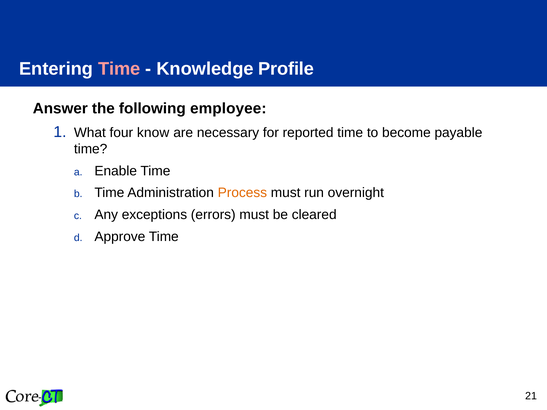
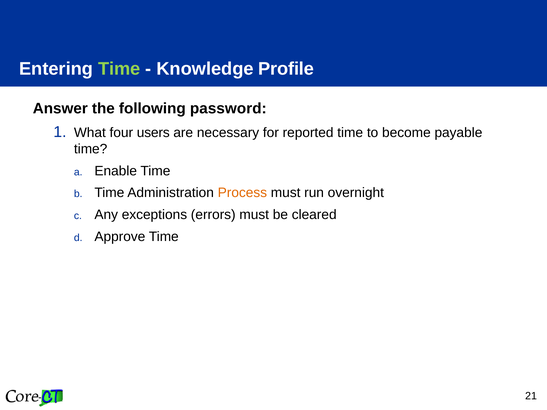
Time colour: pink -> light green (119, 69)
employee: employee -> password (228, 109)
know: know -> users (153, 133)
